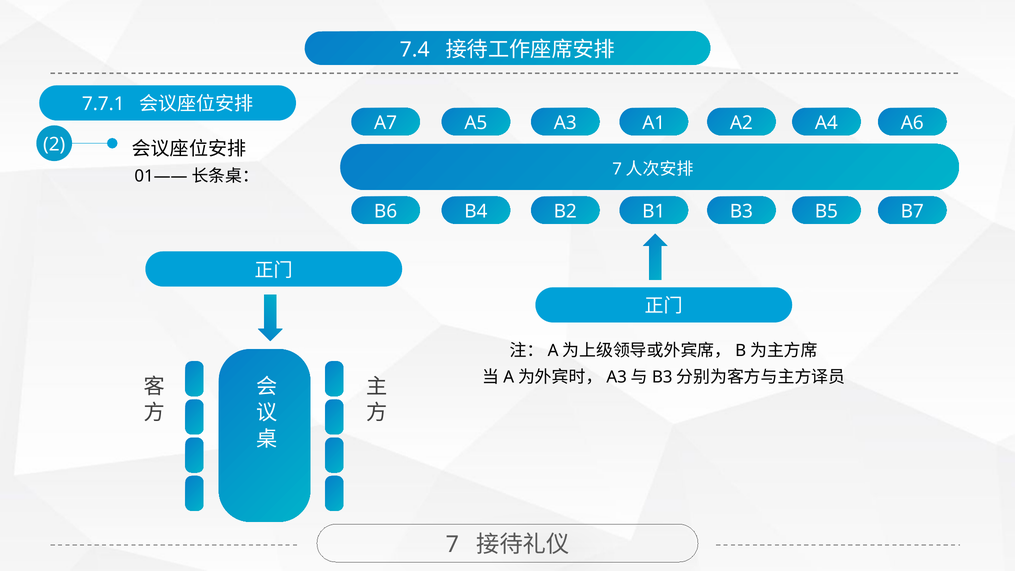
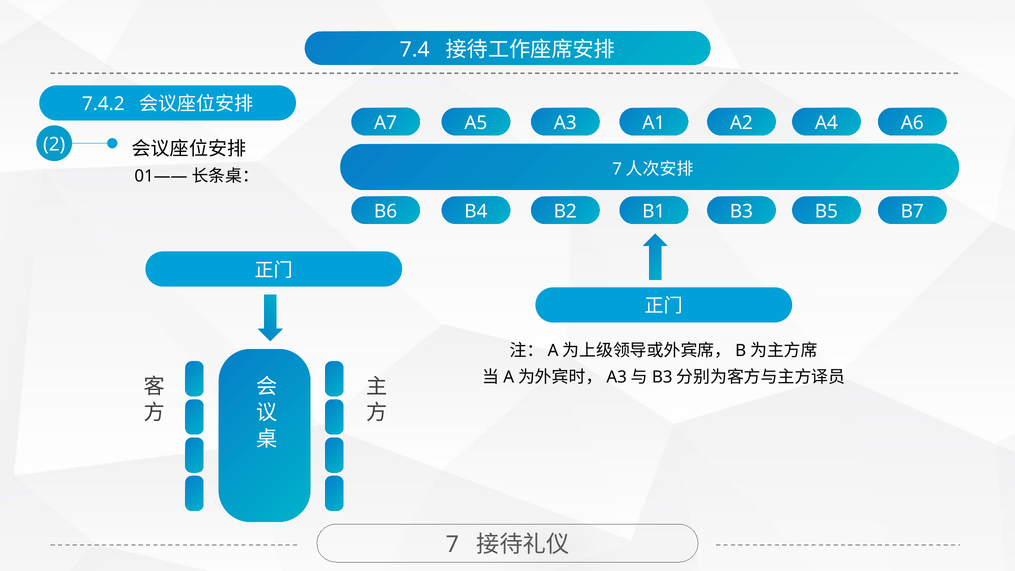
7.7.1: 7.7.1 -> 7.4.2 (103, 104)
